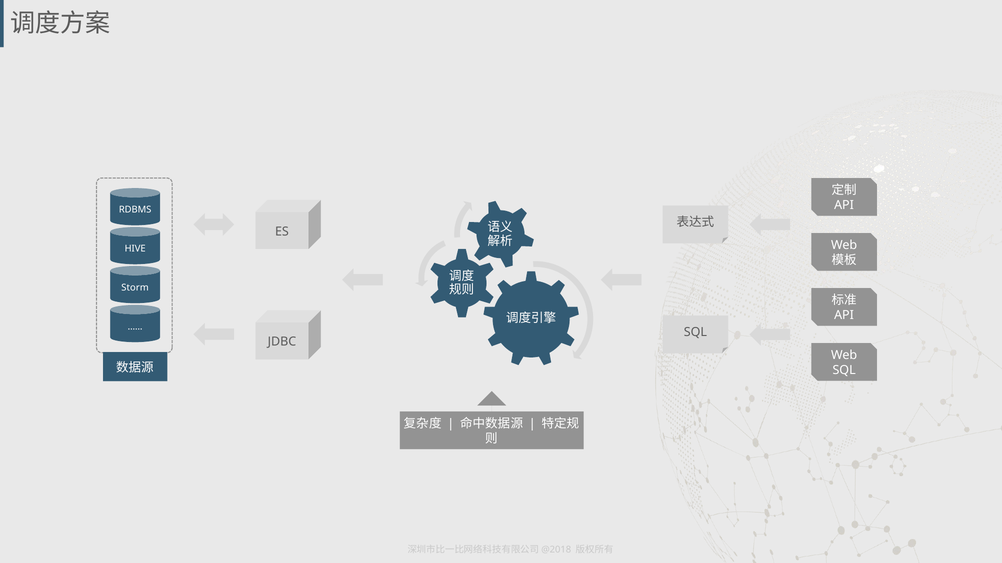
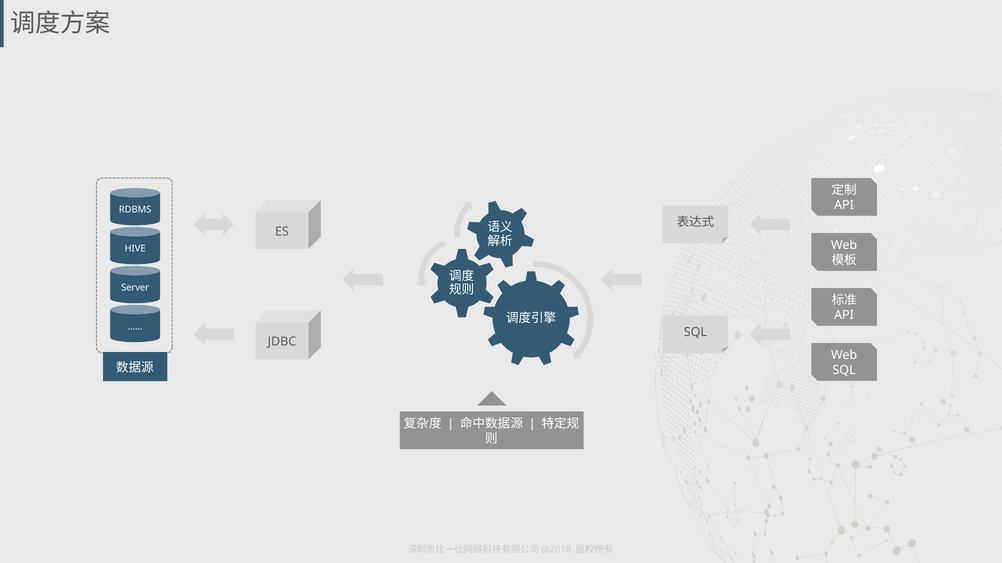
Storm: Storm -> Server (135, 288)
